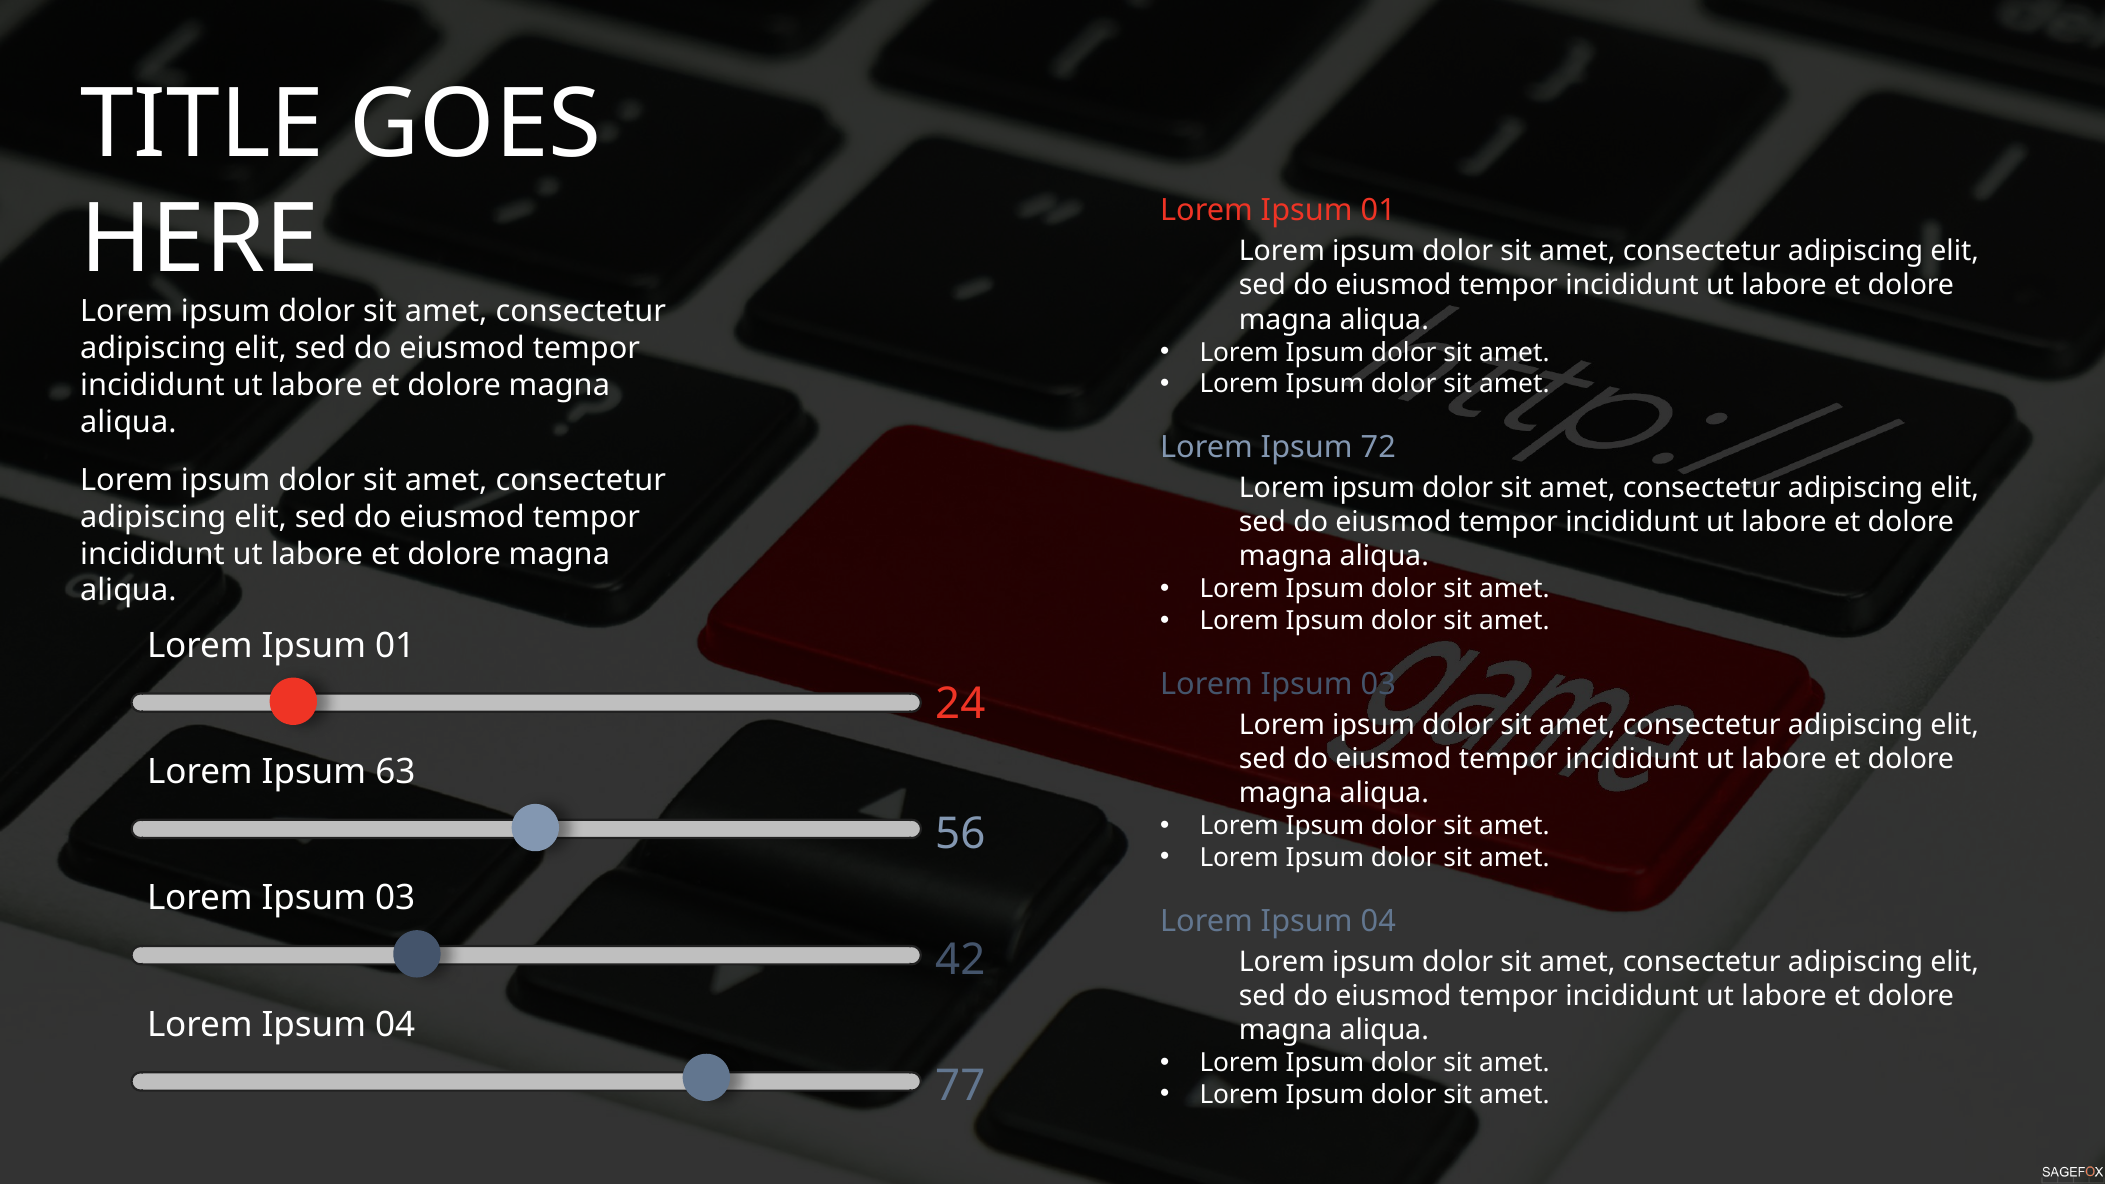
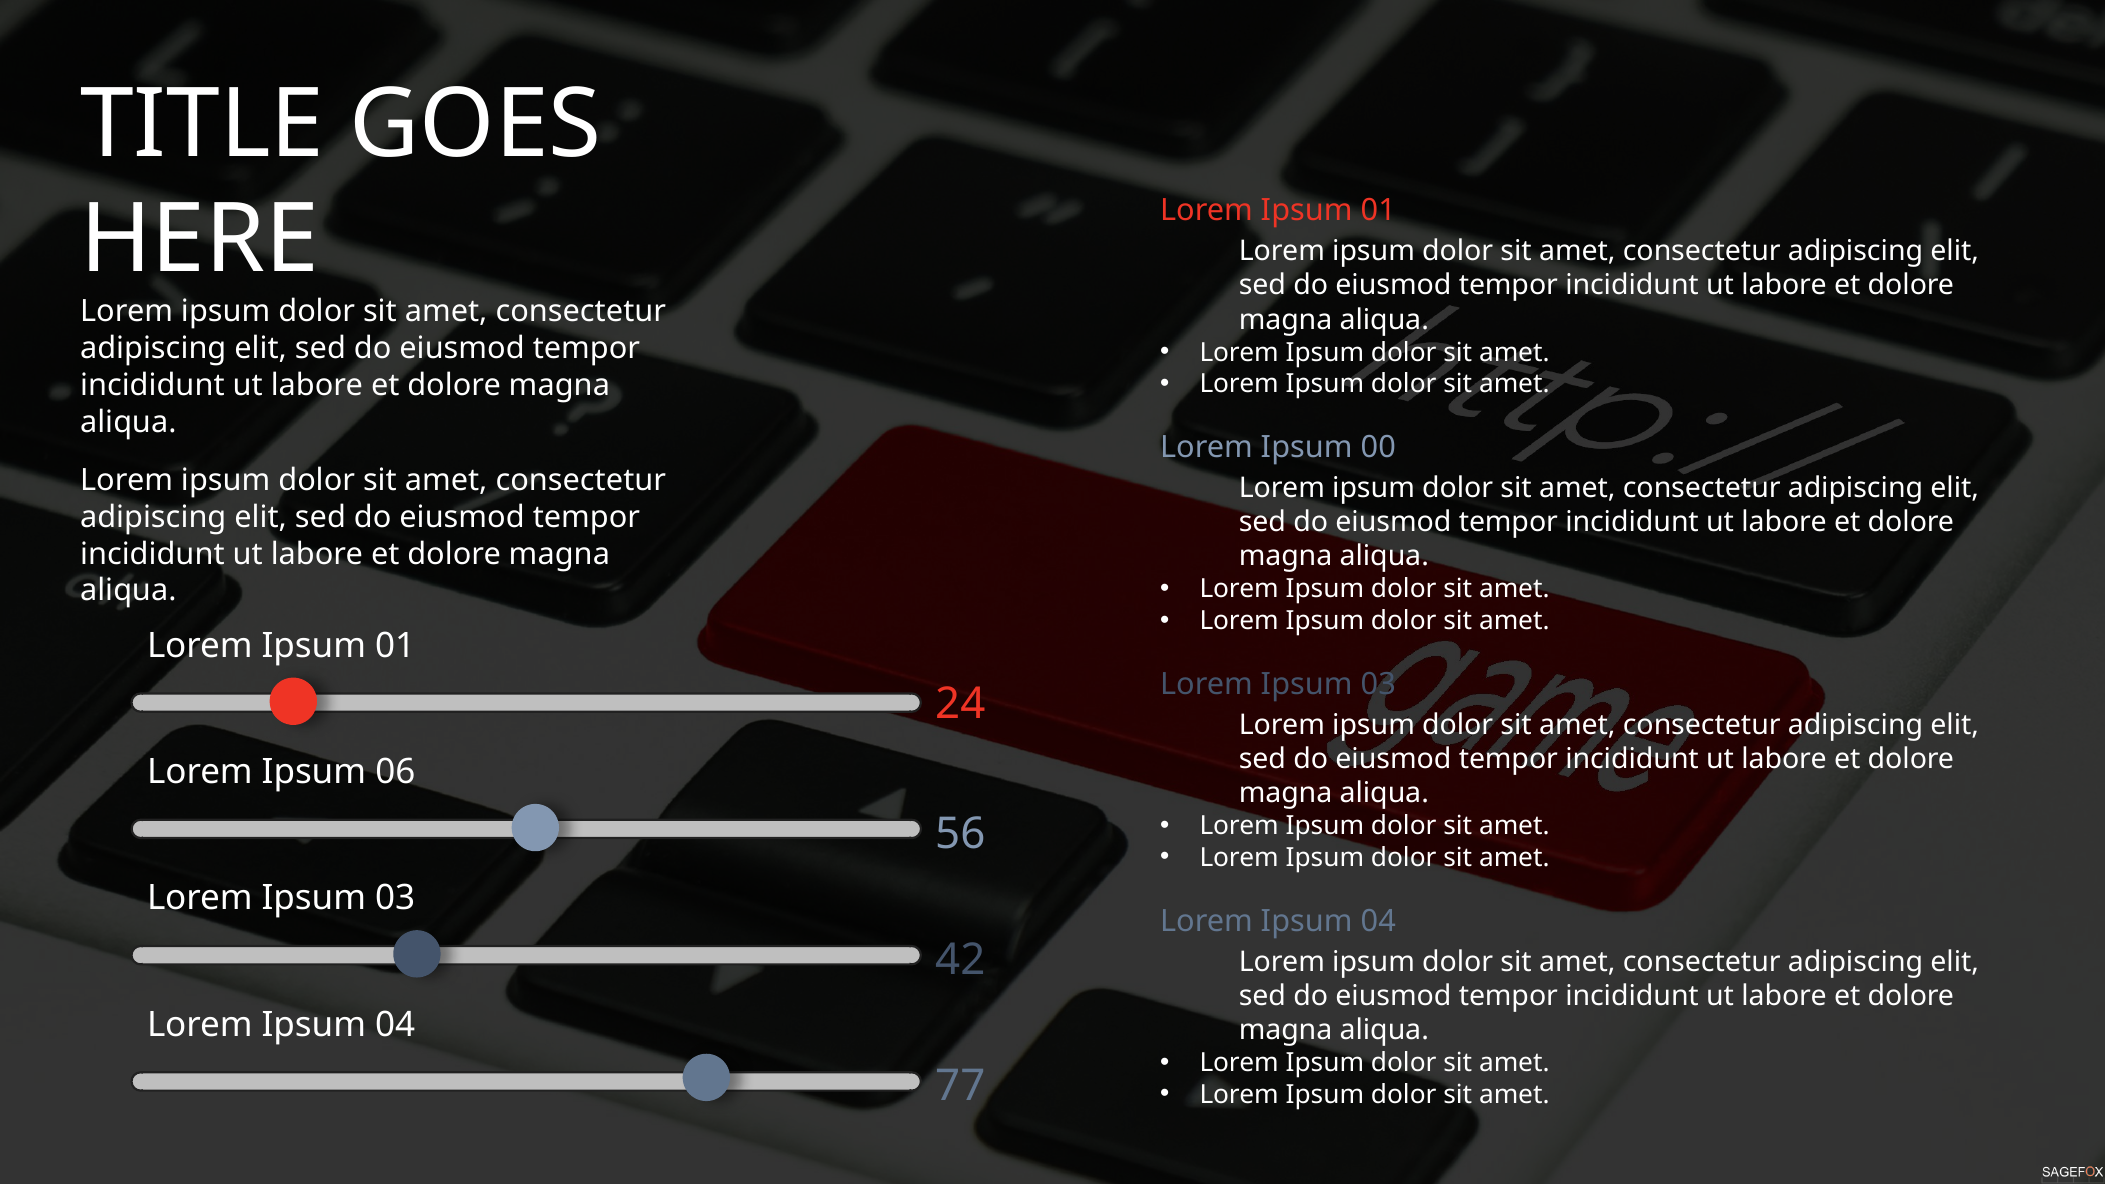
72: 72 -> 00 (1378, 447)
63: 63 -> 06 (395, 772)
